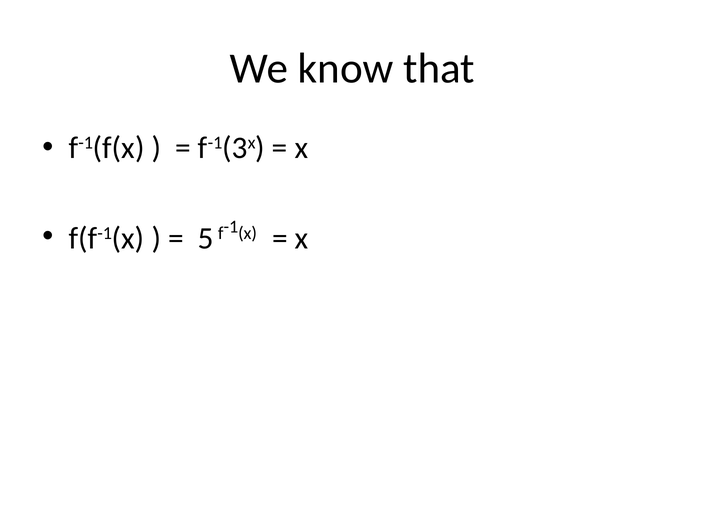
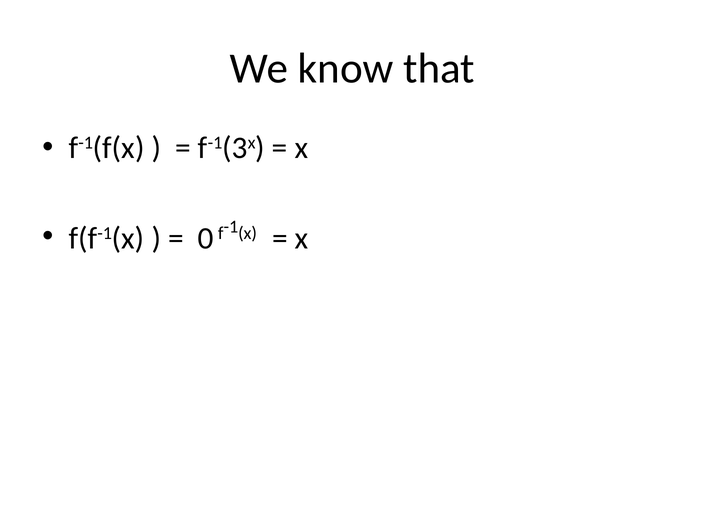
5: 5 -> 0 (206, 238)
